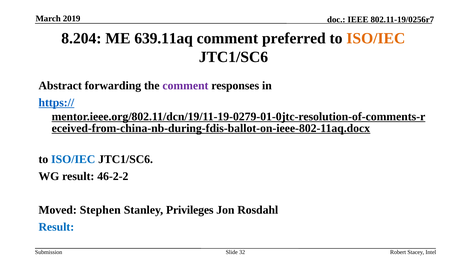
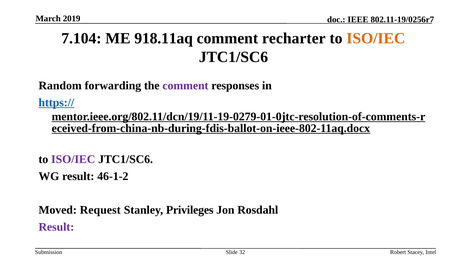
8.204: 8.204 -> 7.104 (81, 38)
639.11aq: 639.11aq -> 918.11aq (164, 38)
preferred: preferred -> recharter (294, 38)
Abstract: Abstract -> Random (60, 85)
ISO/IEC colour: blue -> purple (73, 159)
46-2-2: 46-2-2 -> 46-1-2 (113, 176)
Stephen: Stephen -> Request (100, 210)
Result colour: blue -> purple (56, 227)
